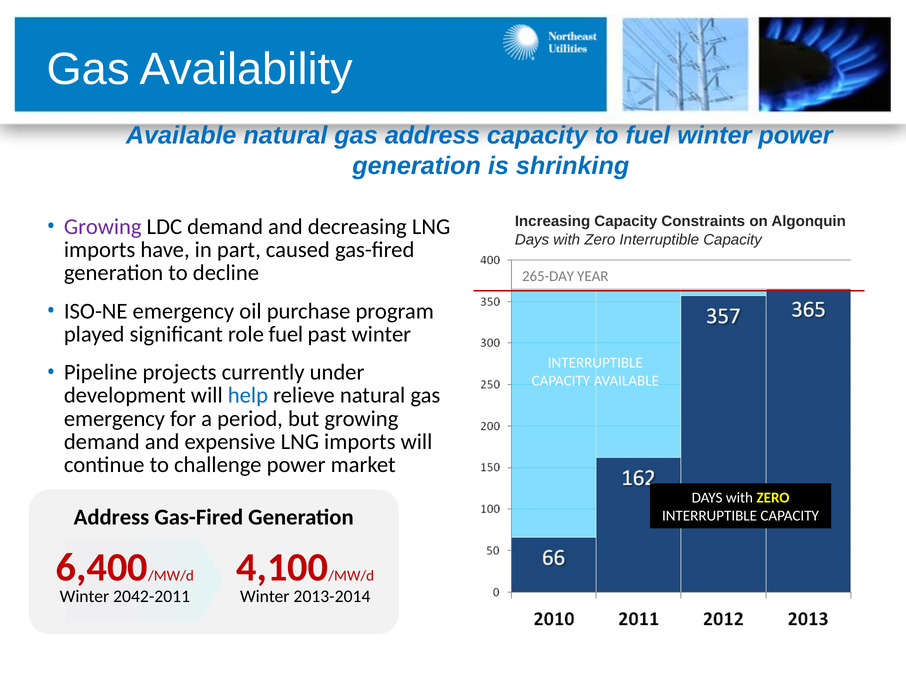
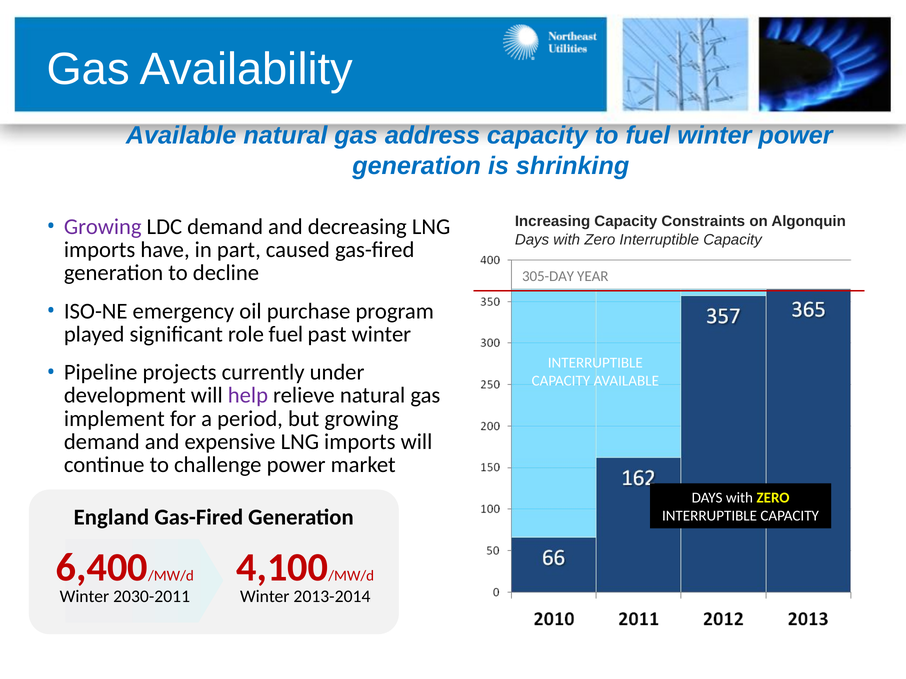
265-DAY: 265-DAY -> 305-DAY (548, 276)
help colour: blue -> purple (248, 396)
emergency: emergency -> implement (114, 419)
Address: Address -> England (111, 517)
2042-2011: 2042-2011 -> 2030-2011 (152, 597)
